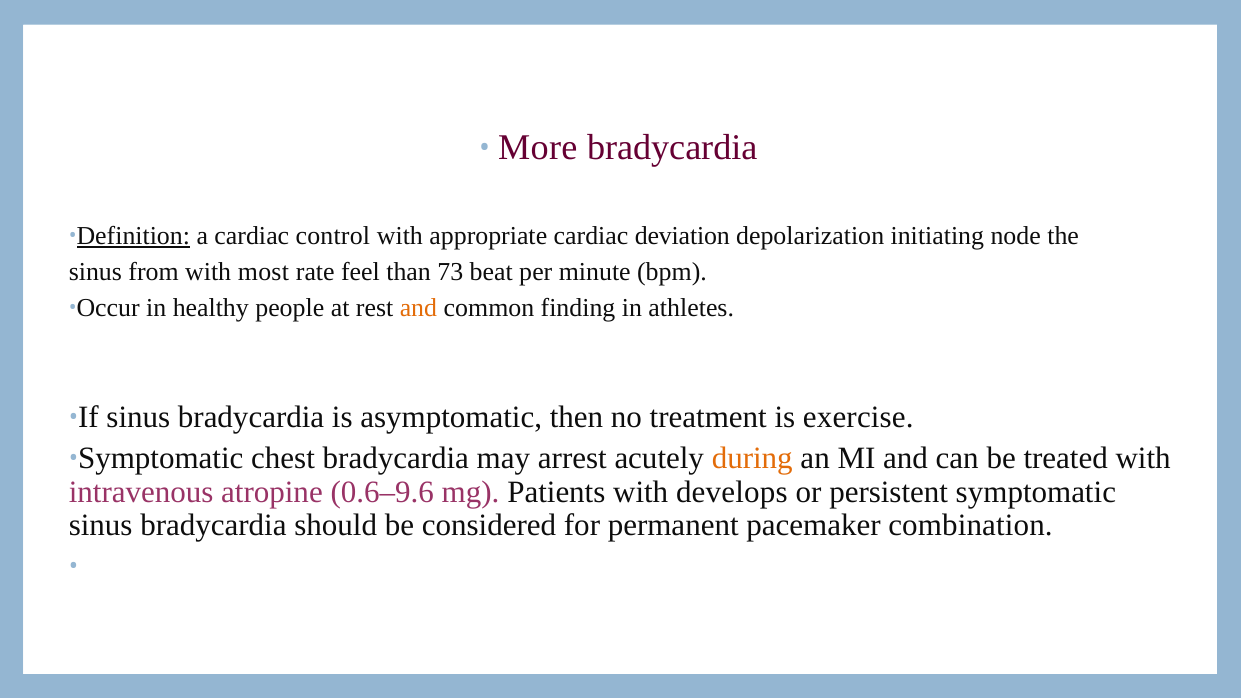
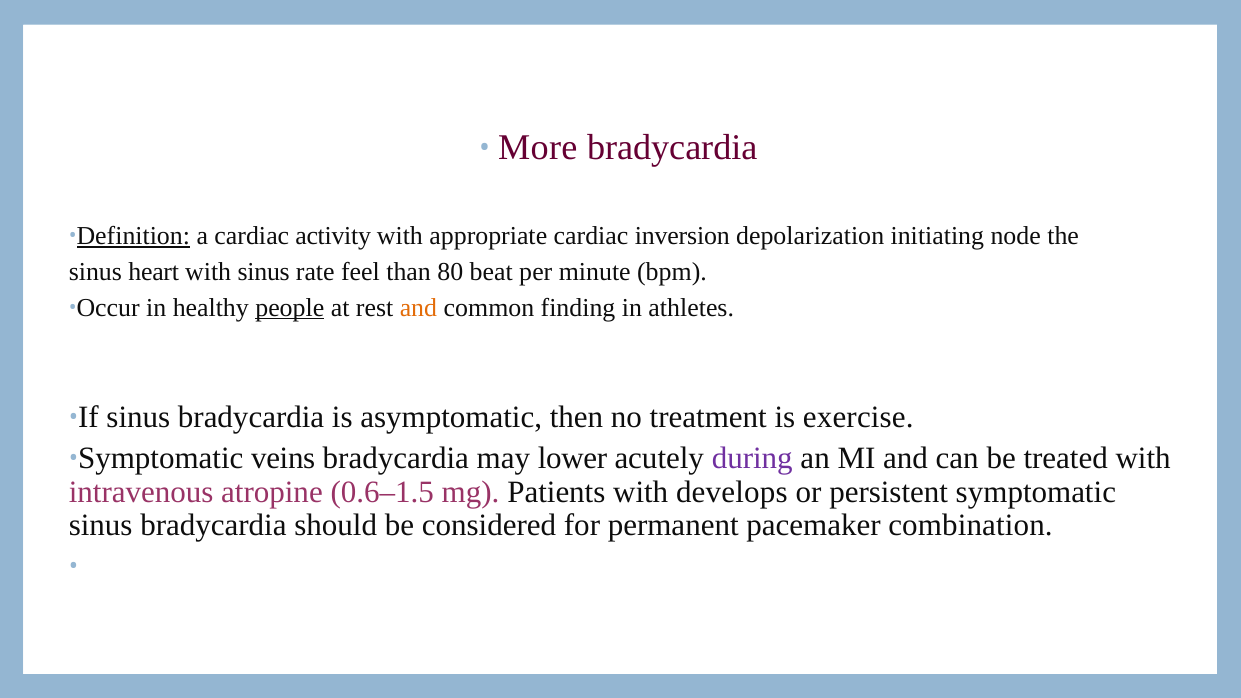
control: control -> activity (333, 236)
deviation: deviation -> inversion (682, 236)
from: from -> heart (154, 272)
with most: most -> sinus (264, 272)
73: 73 -> 80 (450, 272)
people underline: none -> present (290, 308)
chest: chest -> veins (283, 459)
arrest: arrest -> lower (572, 459)
during colour: orange -> purple (752, 459)
0.6–9.6: 0.6–9.6 -> 0.6–1.5 (382, 492)
